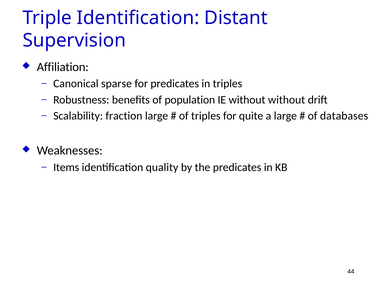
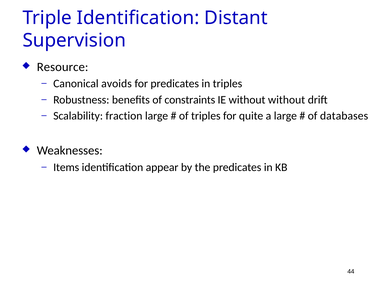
Affiliation: Affiliation -> Resource (63, 67)
sparse: sparse -> avoids (117, 84)
population: population -> constraints (190, 100)
quality: quality -> appear (162, 167)
